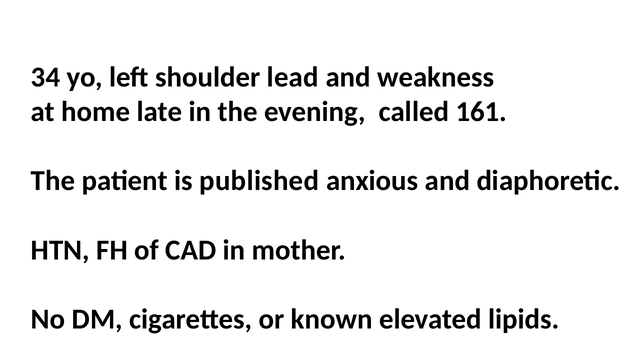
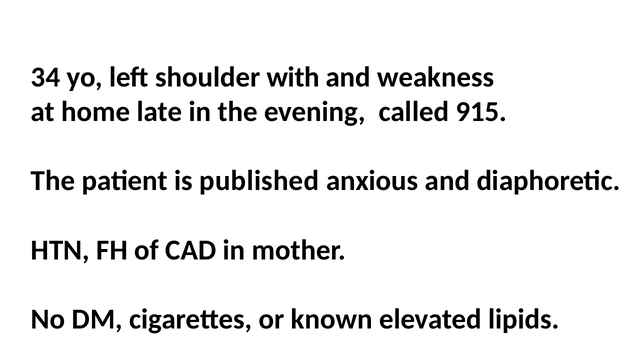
lead: lead -> with (293, 77)
161: 161 -> 915 (481, 112)
